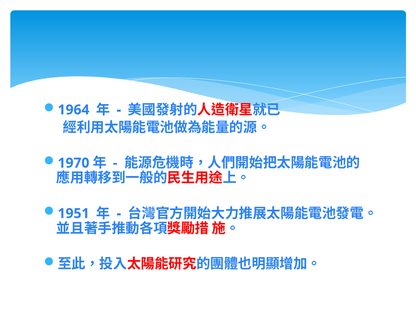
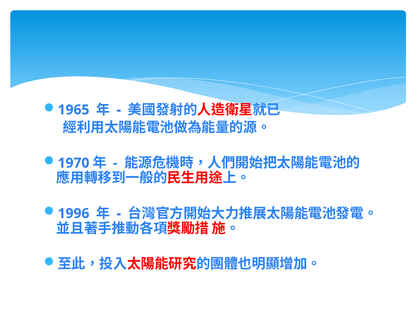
1964: 1964 -> 1965 (74, 110)
1951: 1951 -> 1996 (74, 213)
